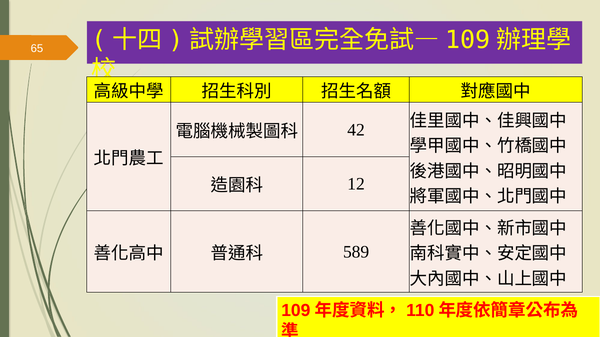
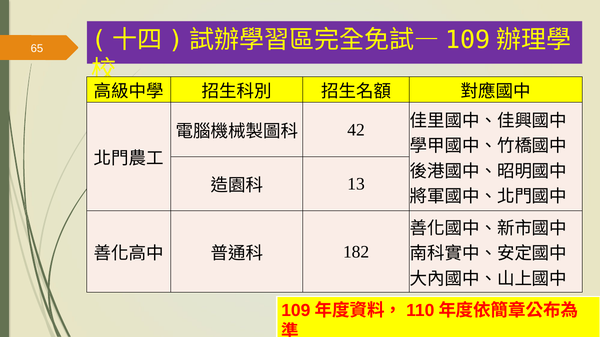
12: 12 -> 13 (356, 184)
589: 589 -> 182 (356, 252)
